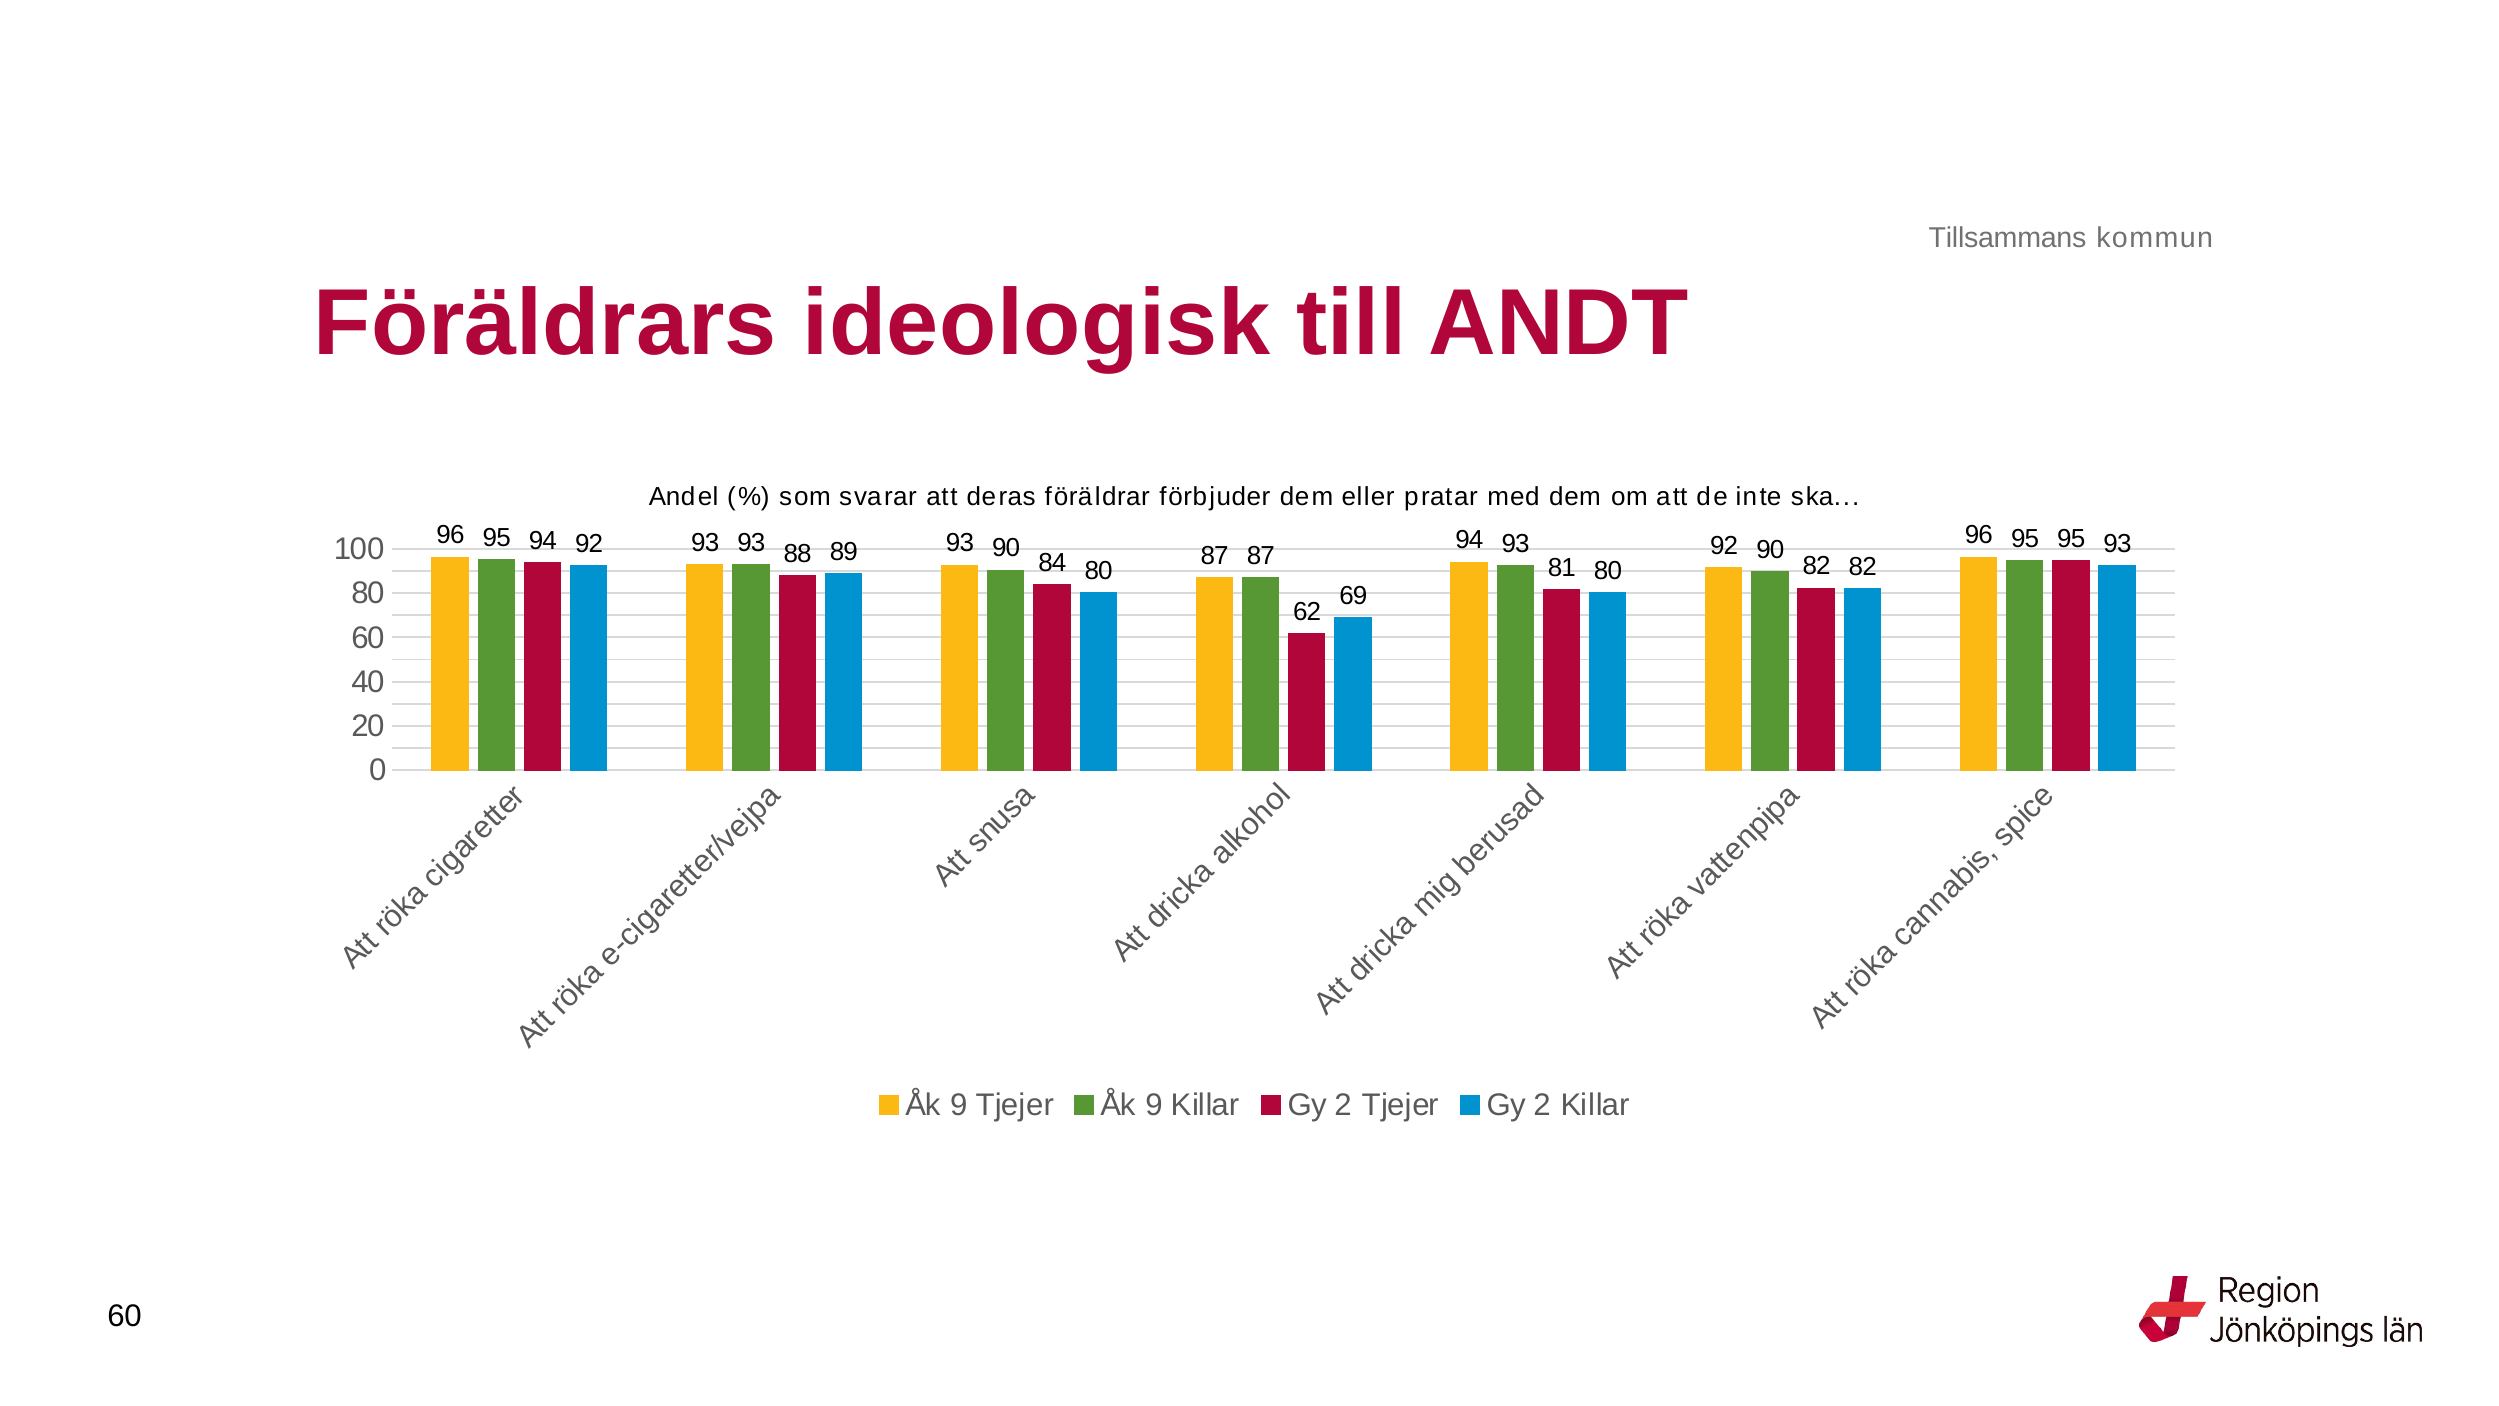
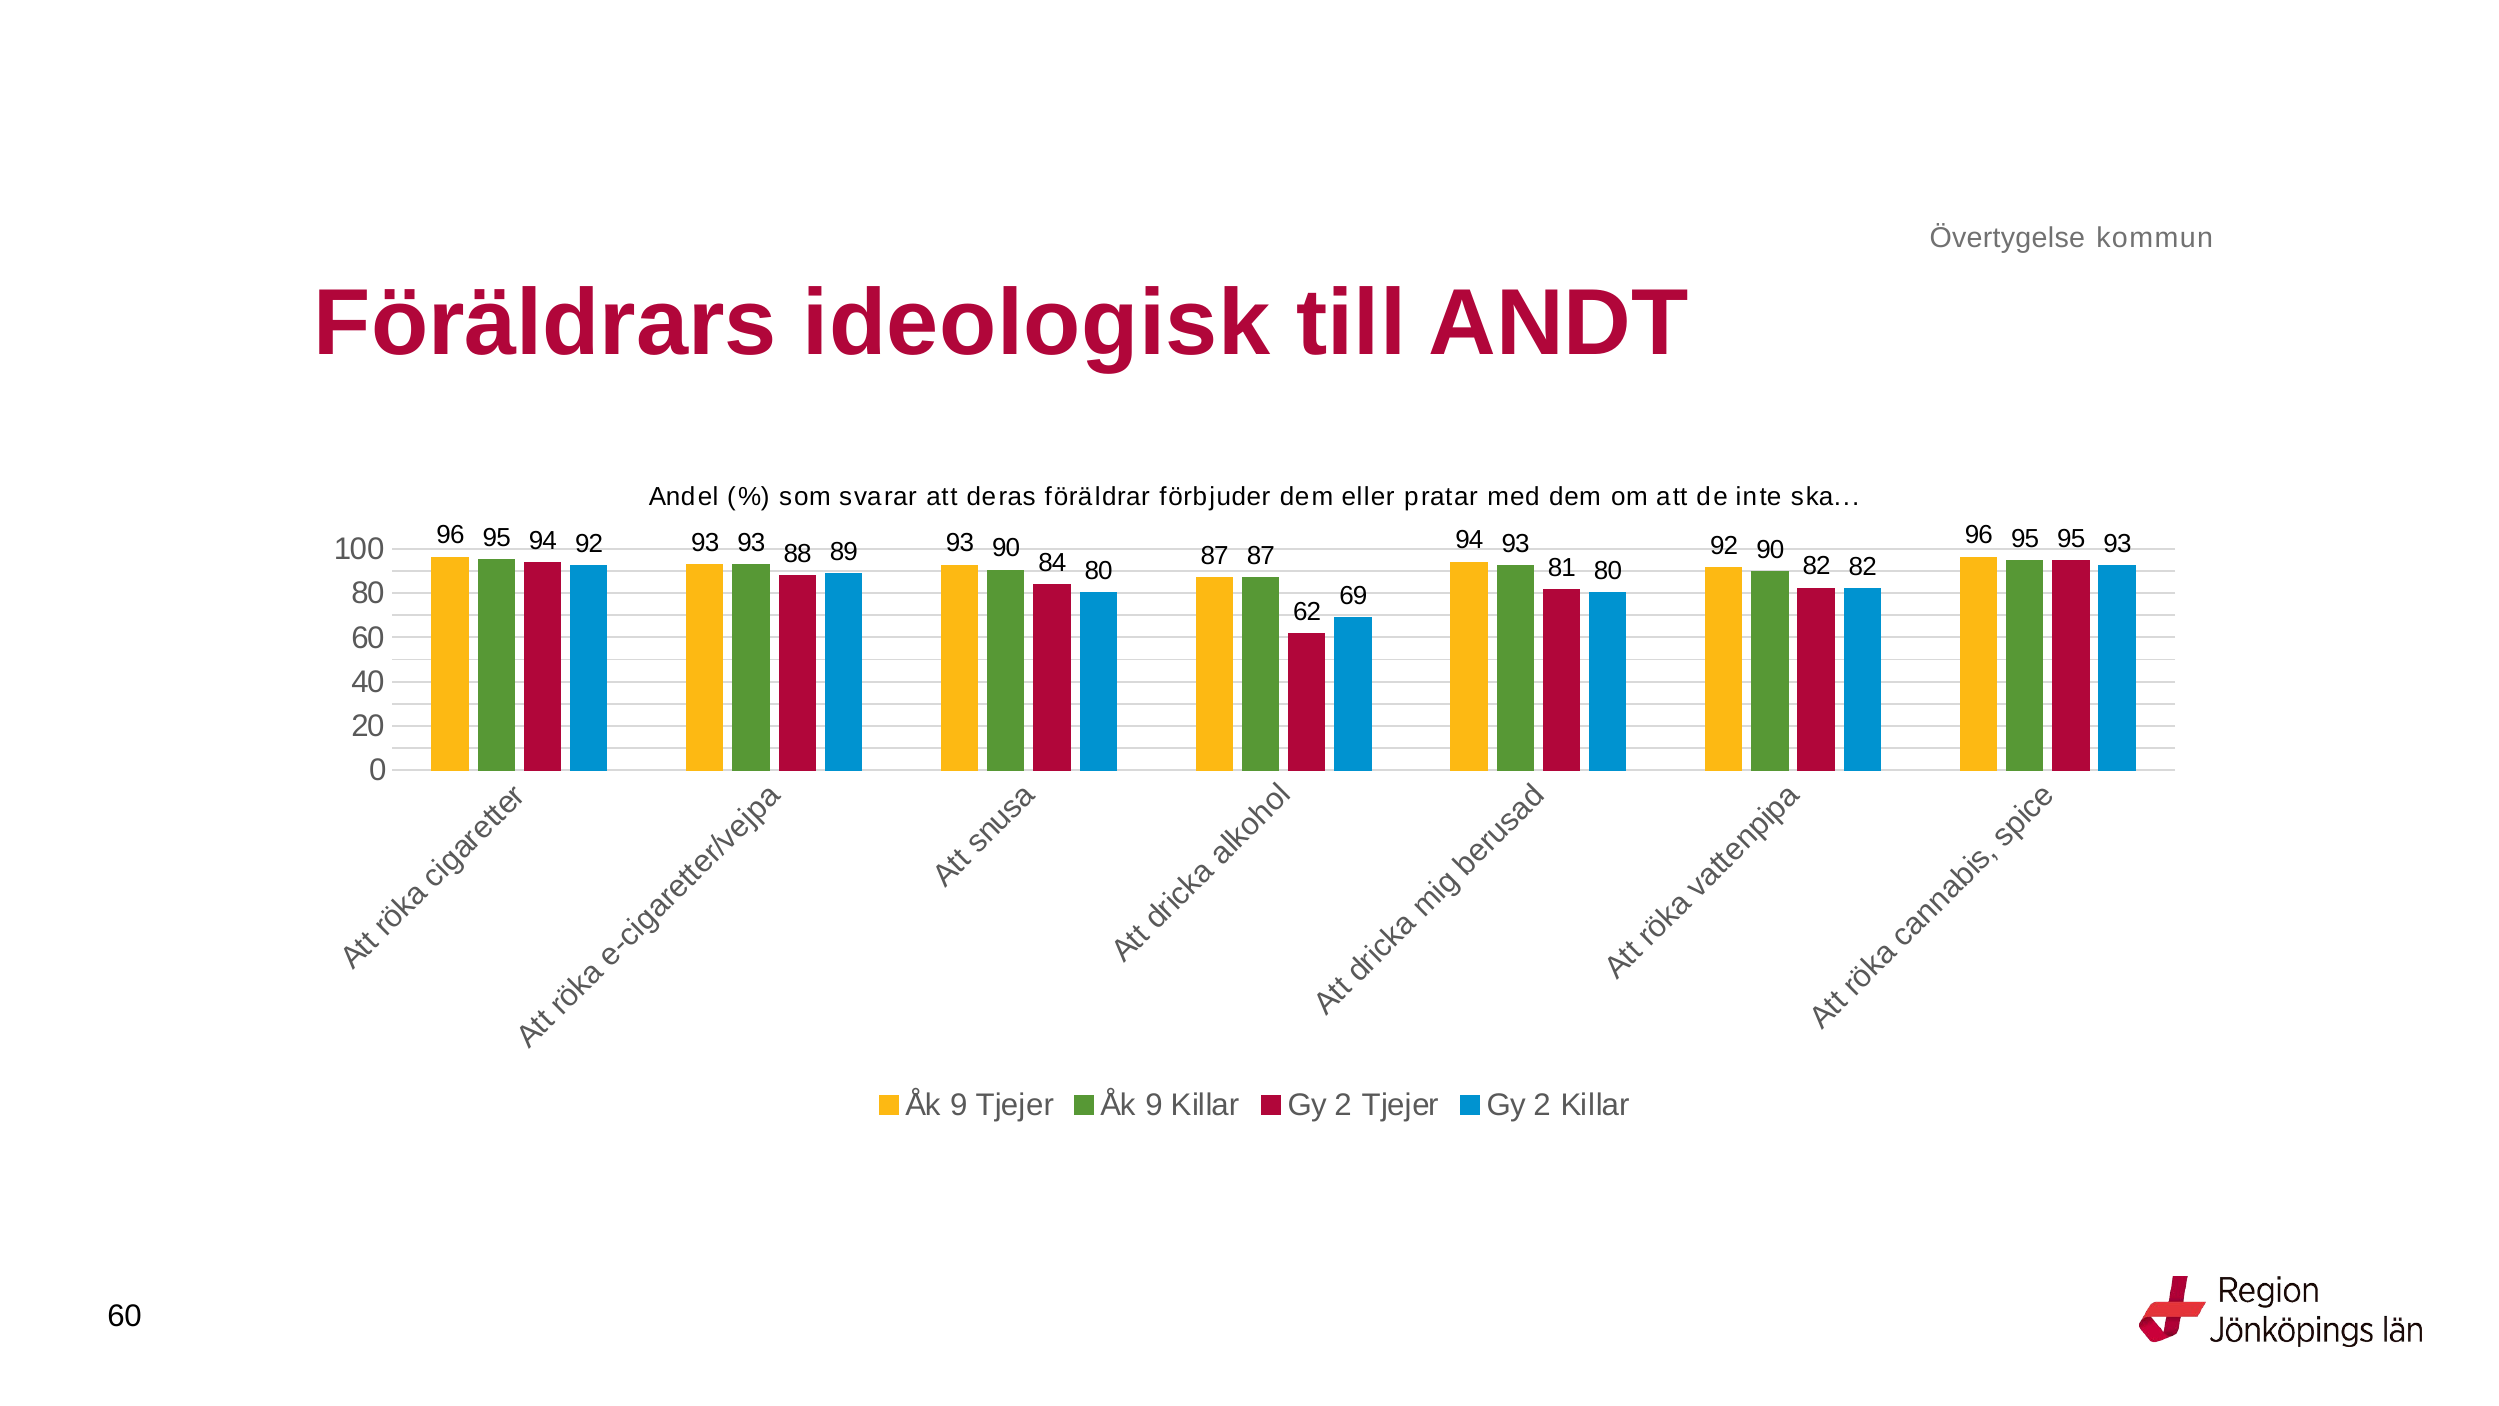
Tillsammans: Tillsammans -> Övertygelse (2007, 238)
